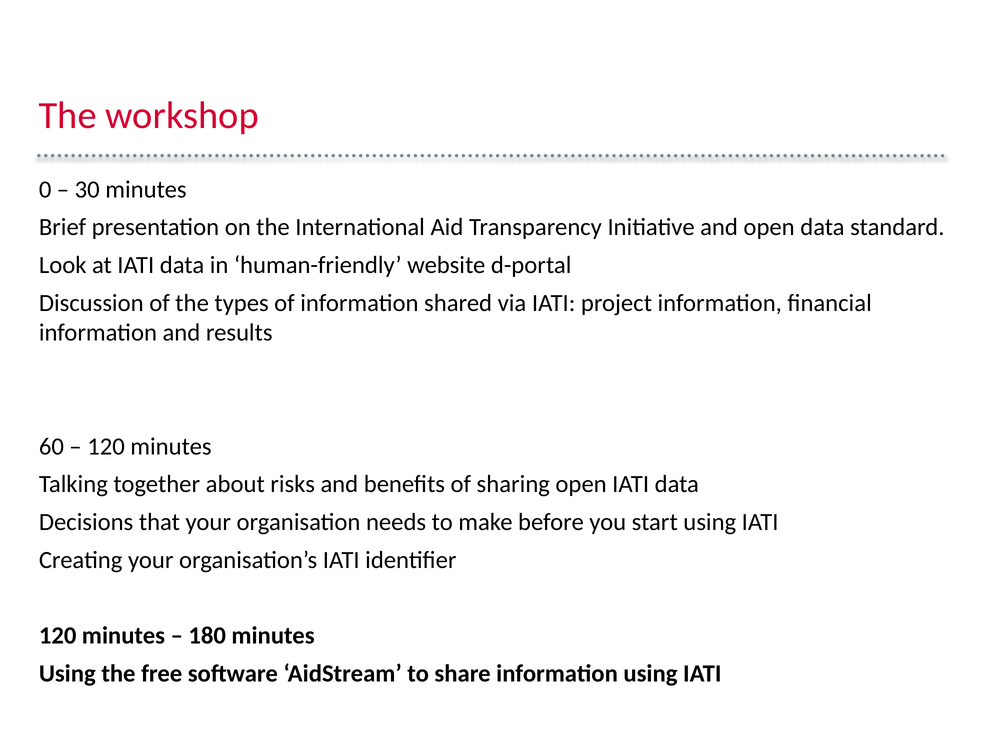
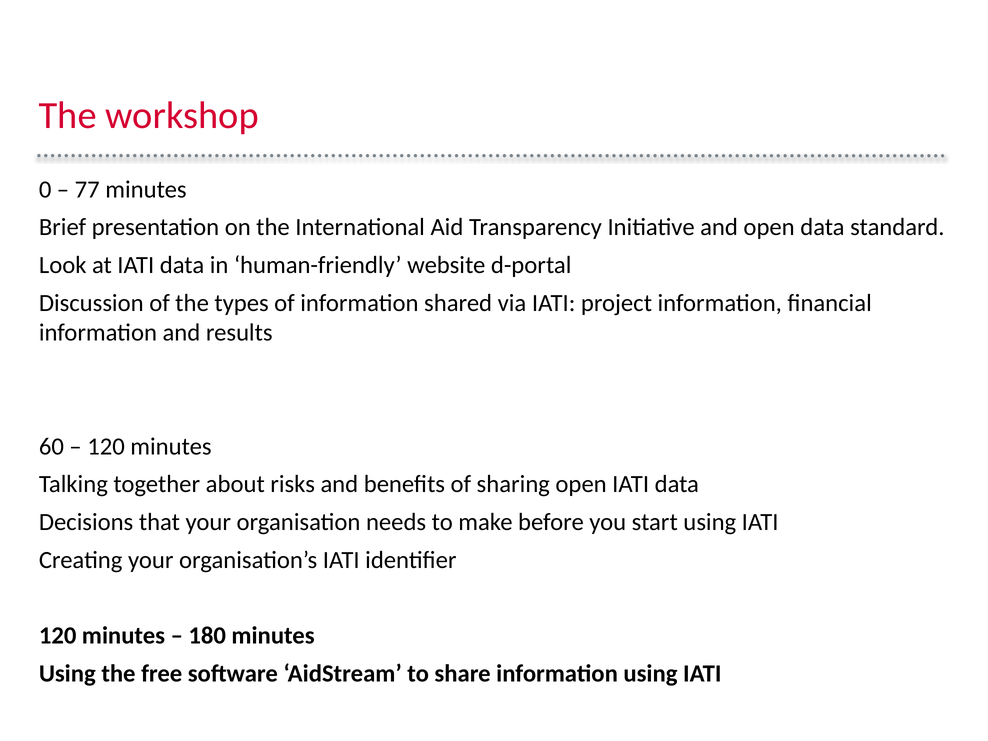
30: 30 -> 77 (87, 189)
